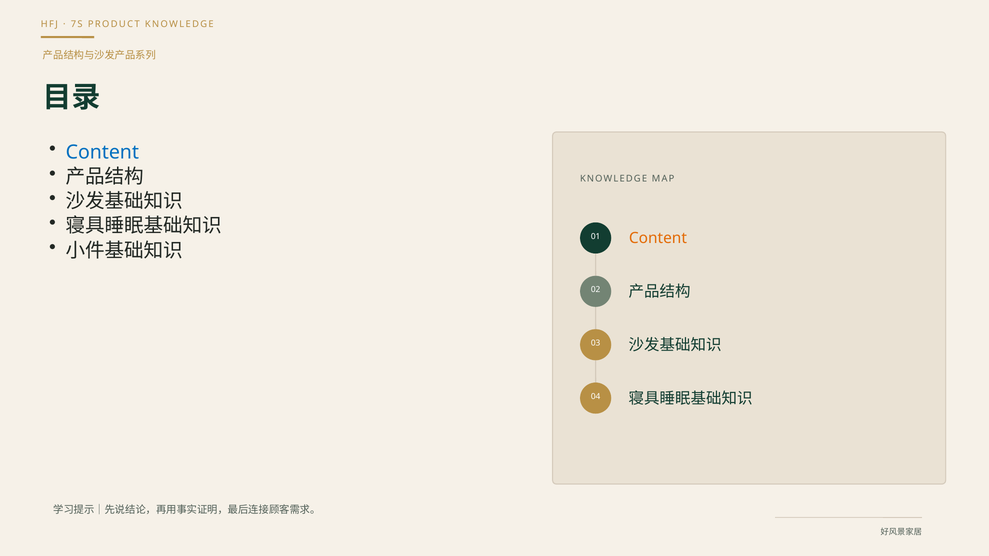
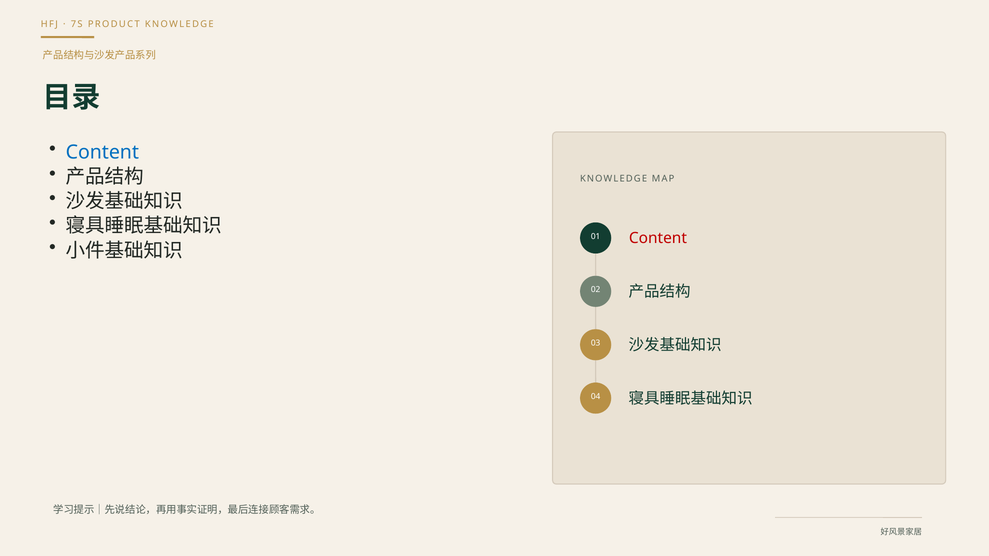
Content colour: orange -> red (658, 238)
